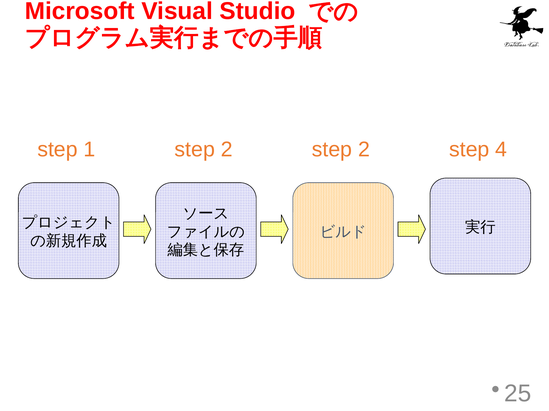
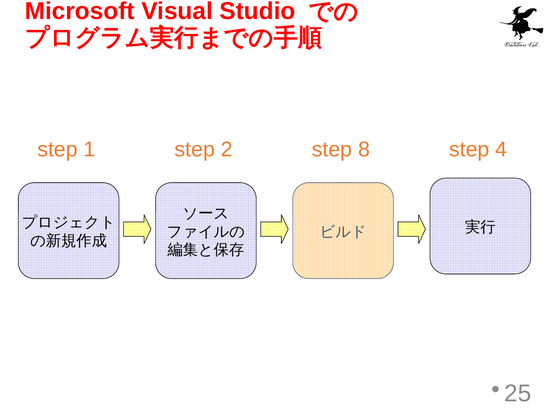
2 step 2: 2 -> 8 (364, 150)
